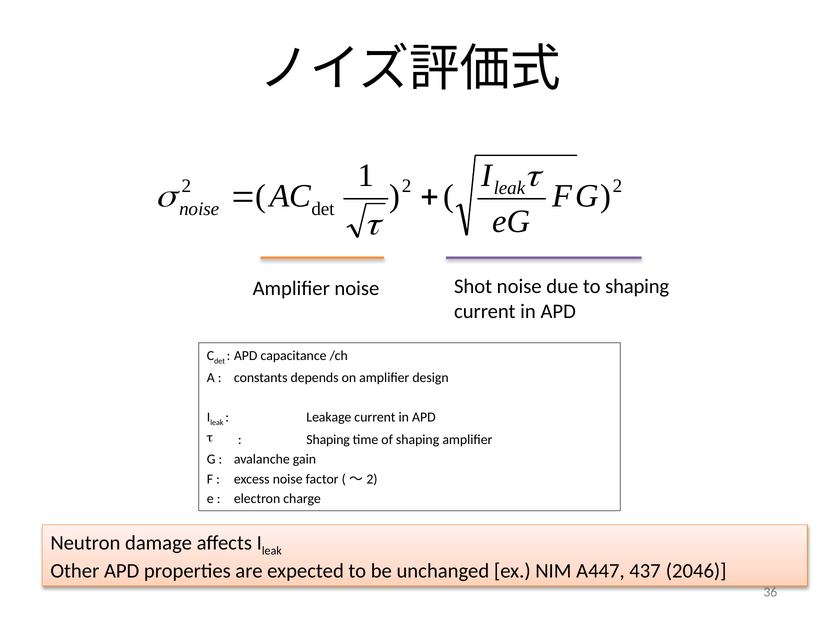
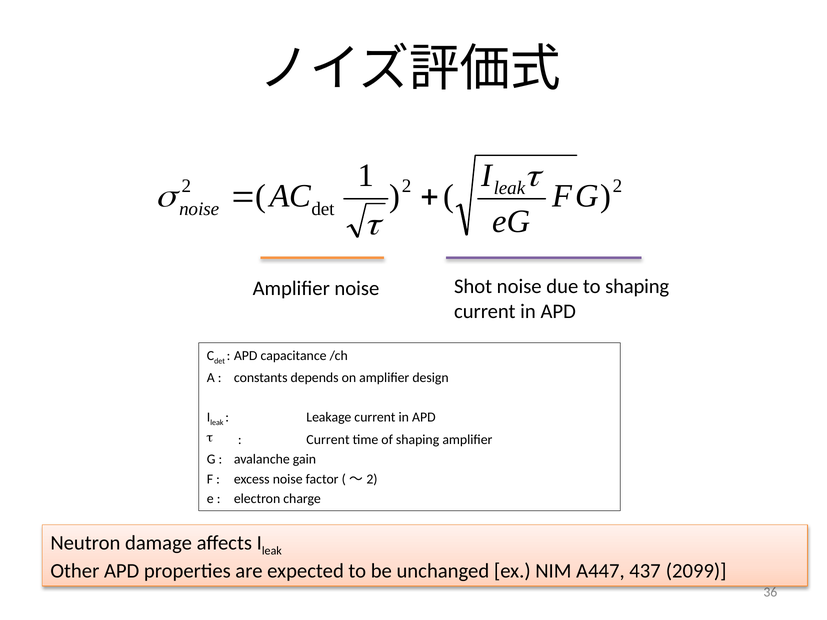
Shaping: Shaping -> Current (328, 440)
2046: 2046 -> 2099 (696, 571)
